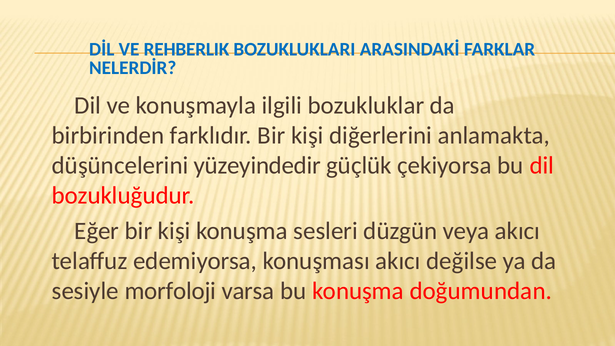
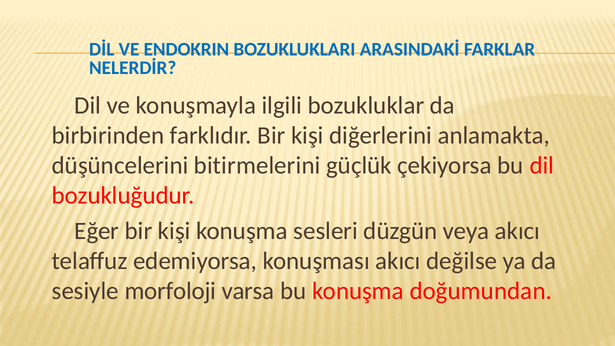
REHBERLIK: REHBERLIK -> ENDOKRIN (186, 49)
yüzeyindedir: yüzeyindedir -> bitirmelerini (257, 166)
